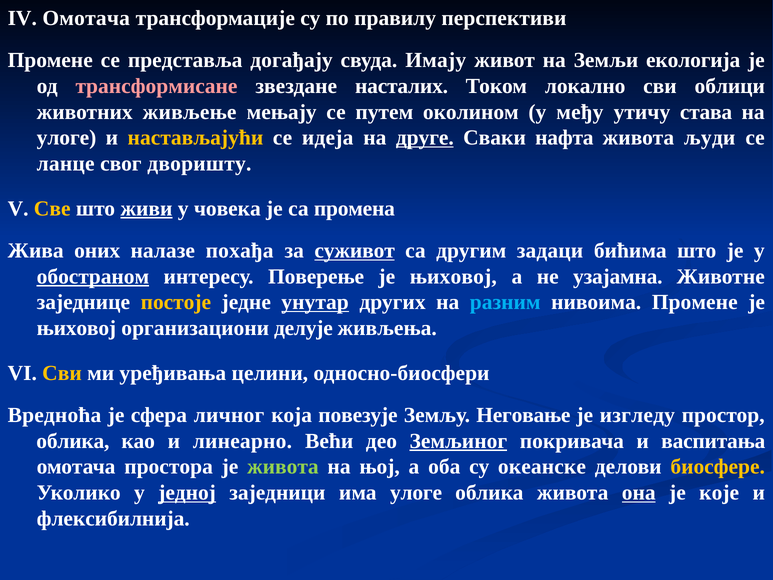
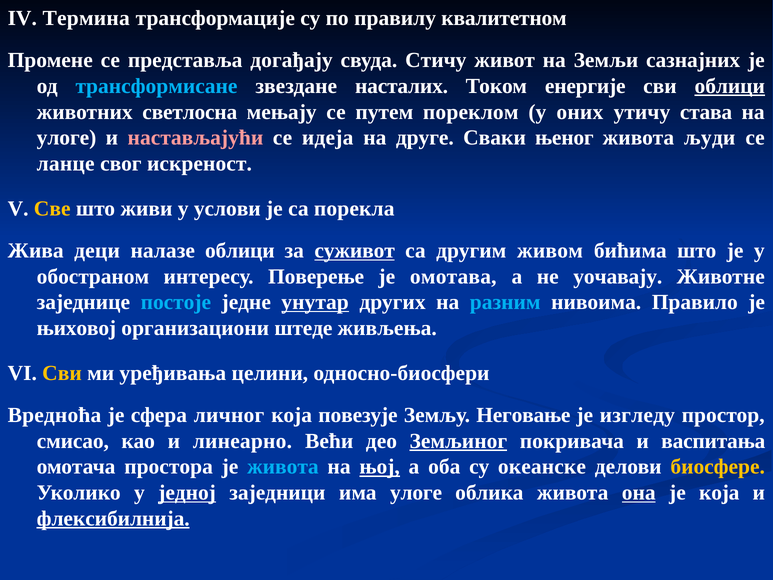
IV Омотача: Омотача -> Термина (86, 18)
перспективи: перспективи -> квалитетном (504, 18)
Имају: Имају -> Стичу (436, 60)
екологија: екологија -> сазнајних (693, 60)
трансформисане colour: pink -> light blue (157, 86)
локално: локално -> енергије (585, 86)
облици underline: none -> present (730, 86)
живљење: живљење -> светлосна (190, 112)
околином: околином -> пореклом (471, 112)
међу: међу -> оних (580, 112)
настављајући colour: yellow -> pink (195, 138)
друге underline: present -> none (425, 138)
нафта: нафта -> њеног (564, 138)
дворишту: дворишту -> искреност (199, 163)
живи underline: present -> none (146, 209)
човека: човека -> услови (227, 209)
промена: промена -> порекла (354, 209)
оних: оних -> деци (97, 251)
налазе похађа: похађа -> облици (240, 251)
задаци: задаци -> живом (550, 251)
обостраном underline: present -> none (93, 276)
њиховој: њиховој -> омотава (453, 276)
узајамна: узајамна -> уочавају (618, 276)
постоје colour: yellow -> light blue (176, 302)
нивоима Промене: Промене -> Правило (695, 302)
делује: делује -> штеде (303, 328)
облика: облика -> смисао (73, 441)
живота colour: light green -> light blue (283, 467)
њој underline: none -> present (380, 467)
је које: које -> која (719, 492)
флексибилнија underline: none -> present (113, 518)
